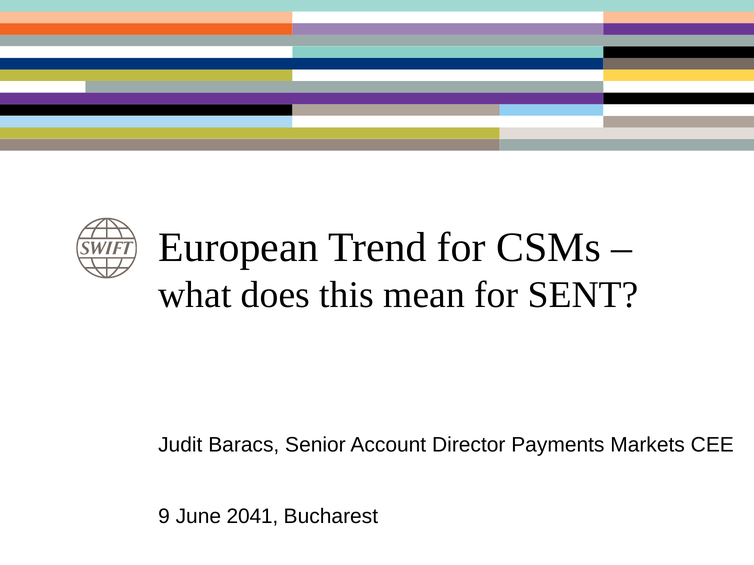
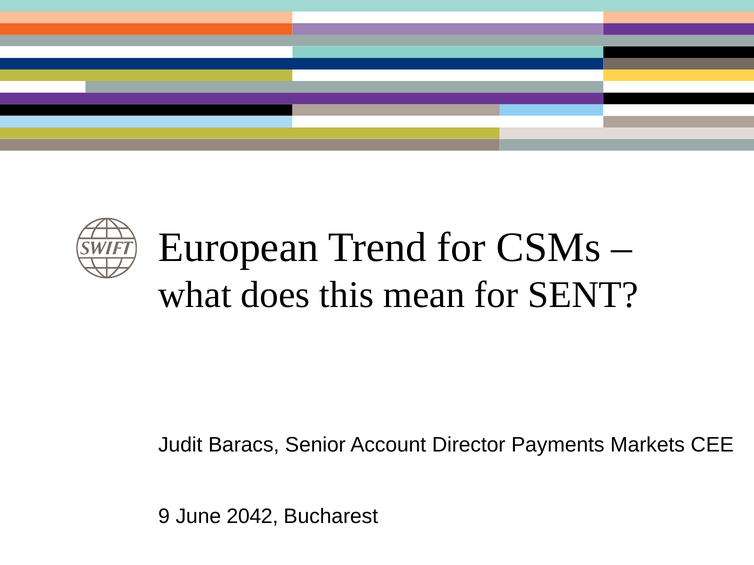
2041: 2041 -> 2042 (252, 517)
